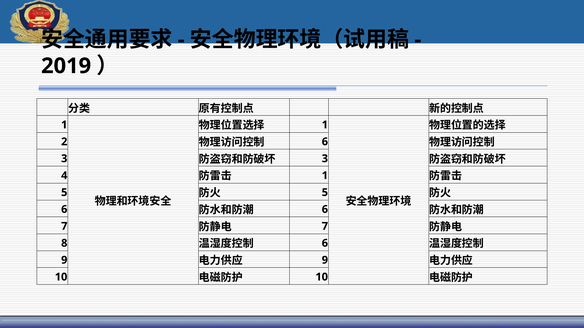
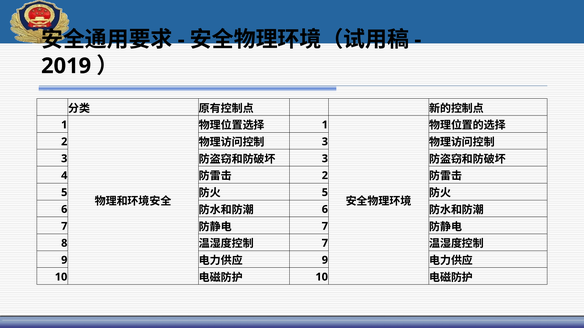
6: 6 -> 3 (325, 142)
1: 1 -> 2 (325, 176)
6: 6 -> 7 (325, 243)
